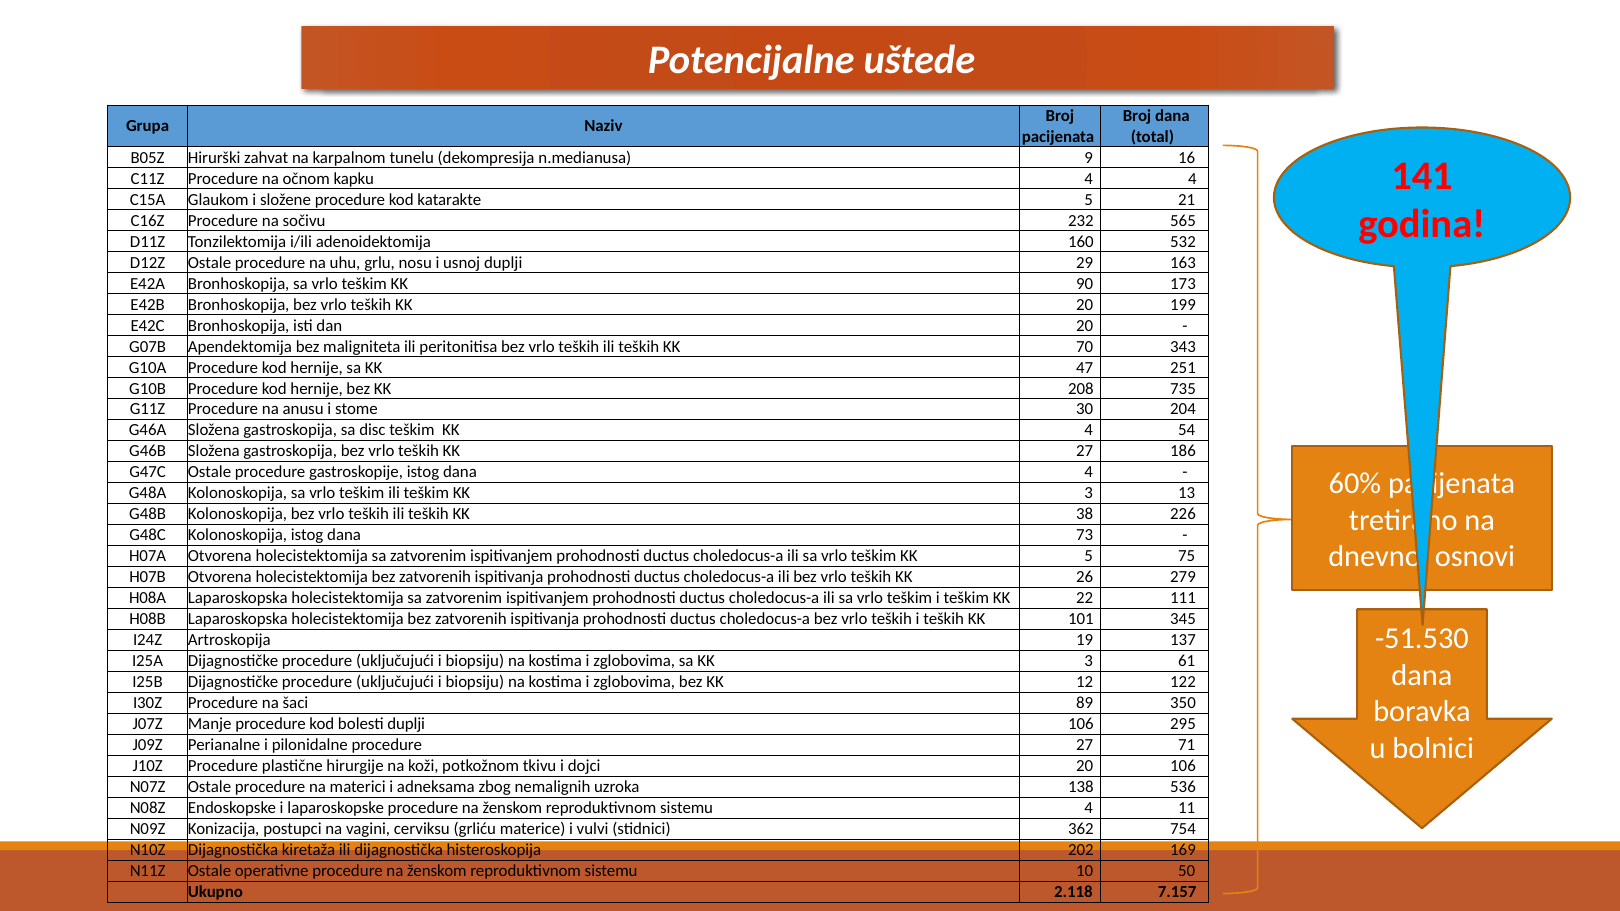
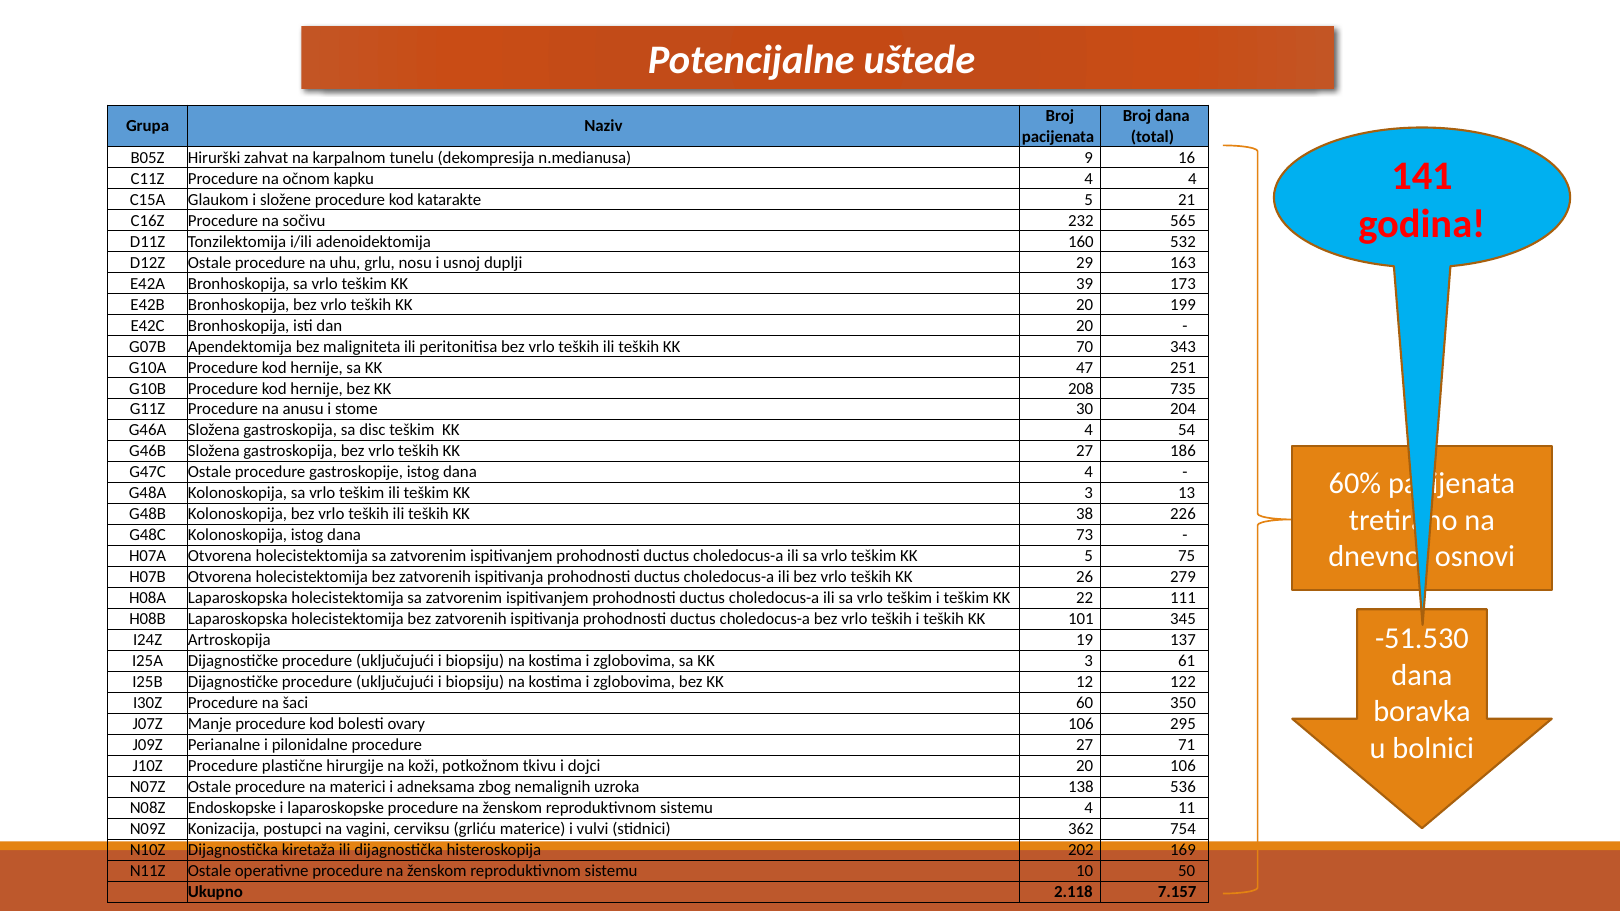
90: 90 -> 39 (1085, 284)
89: 89 -> 60 (1085, 704)
bolesti duplji: duplji -> ovary (406, 725)
